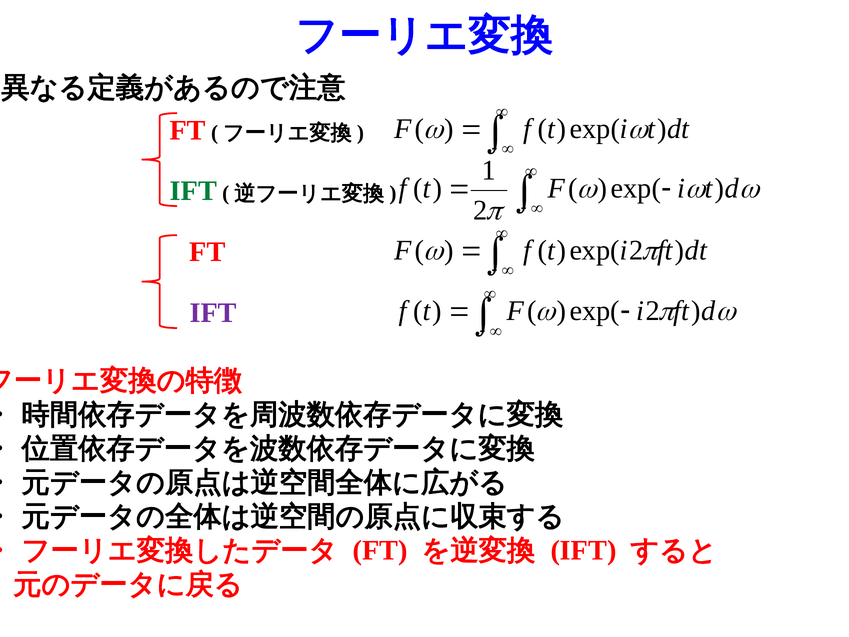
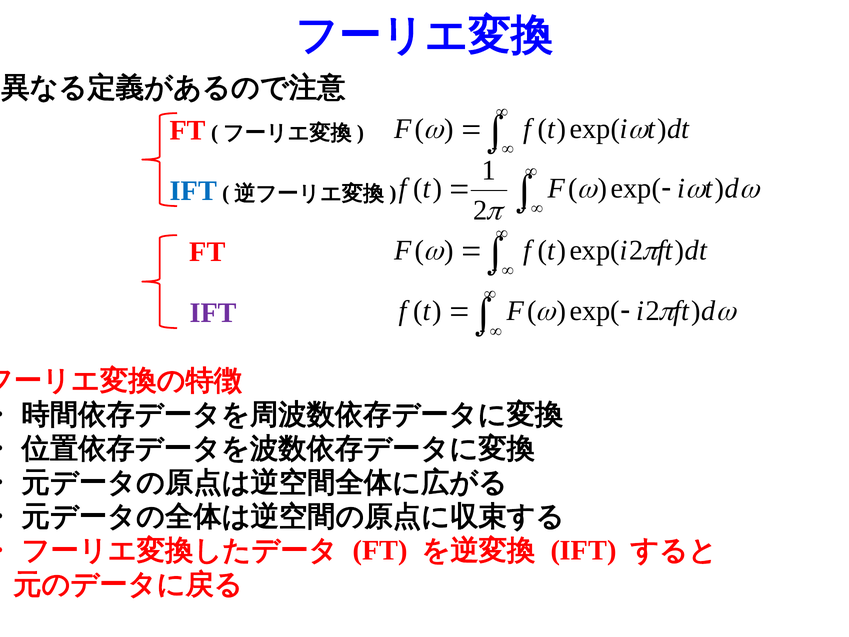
IFT colour: green -> blue (193, 191)
